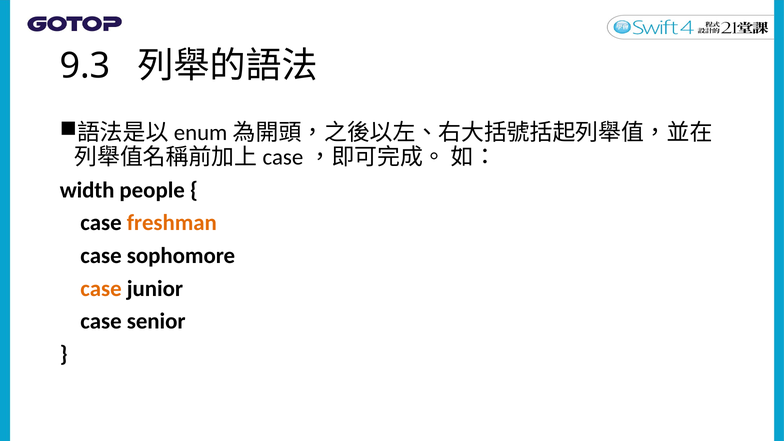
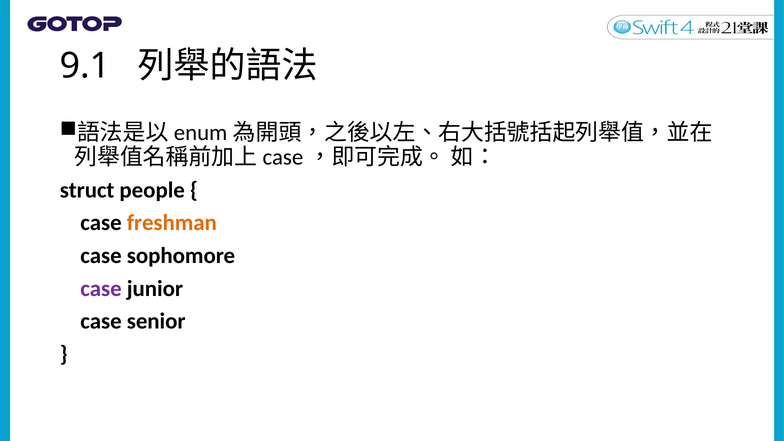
9.3: 9.3 -> 9.1 (85, 66)
width: width -> struct (87, 190)
case colour: orange -> purple (101, 288)
